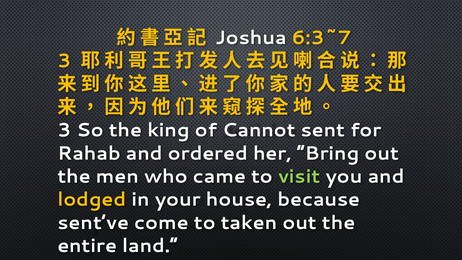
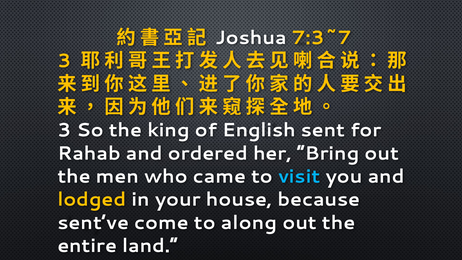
6:3~7: 6:3~7 -> 7:3~7 (322, 38)
Cannot: Cannot -> English (259, 130)
visit colour: light green -> light blue (299, 176)
taken: taken -> along (249, 223)
